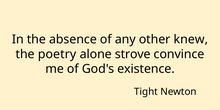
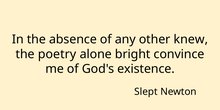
strove: strove -> bright (133, 54)
Tight: Tight -> Slept (146, 92)
